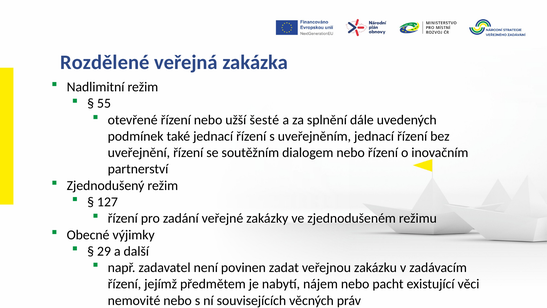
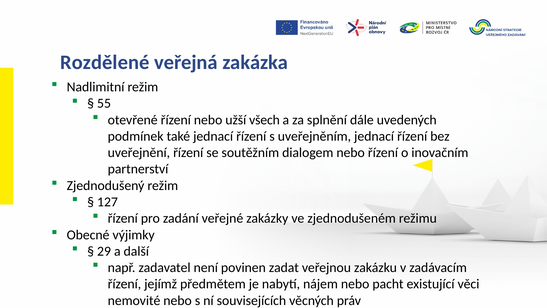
šesté: šesté -> všech (264, 120)
